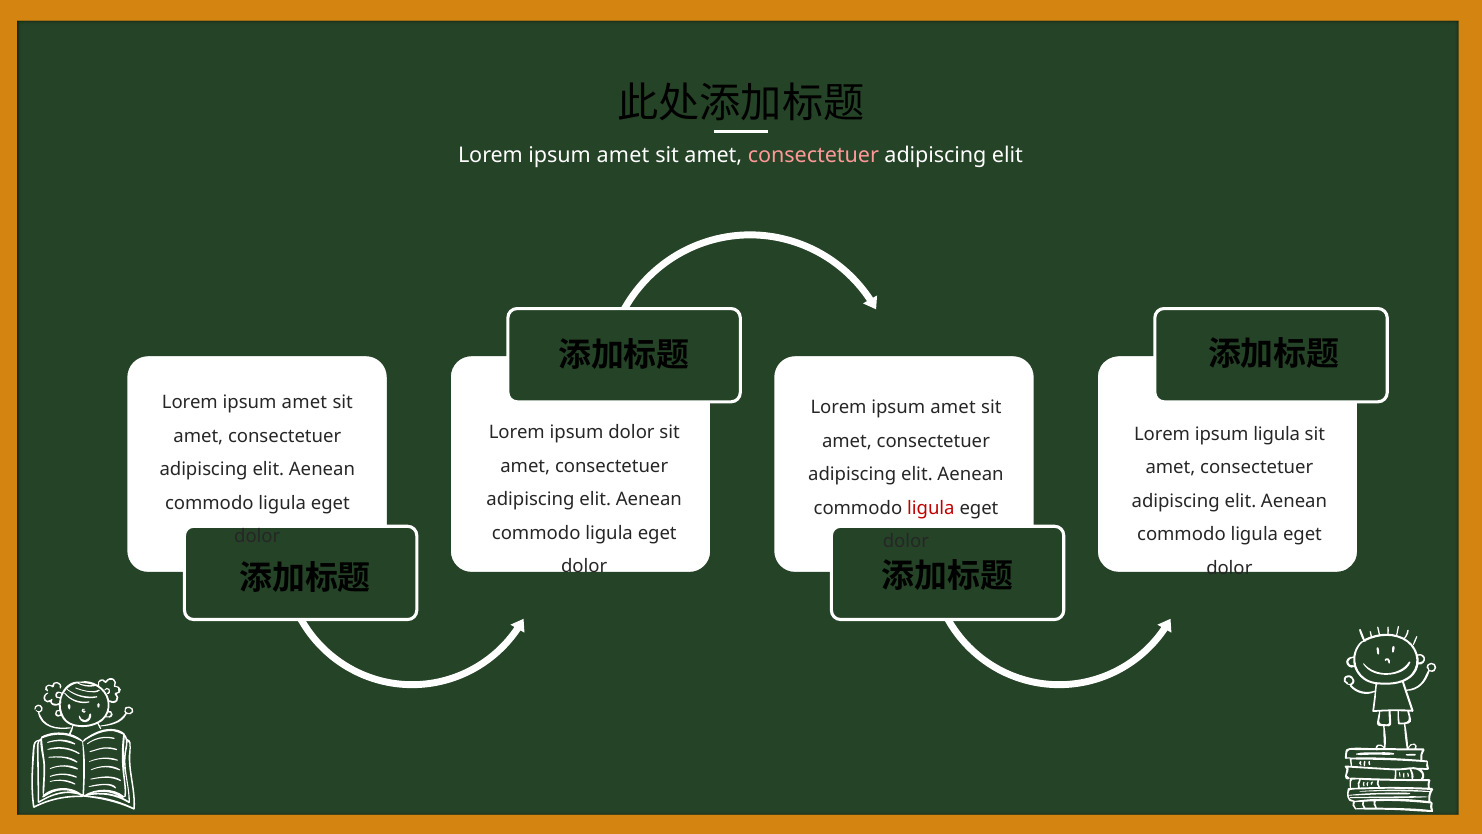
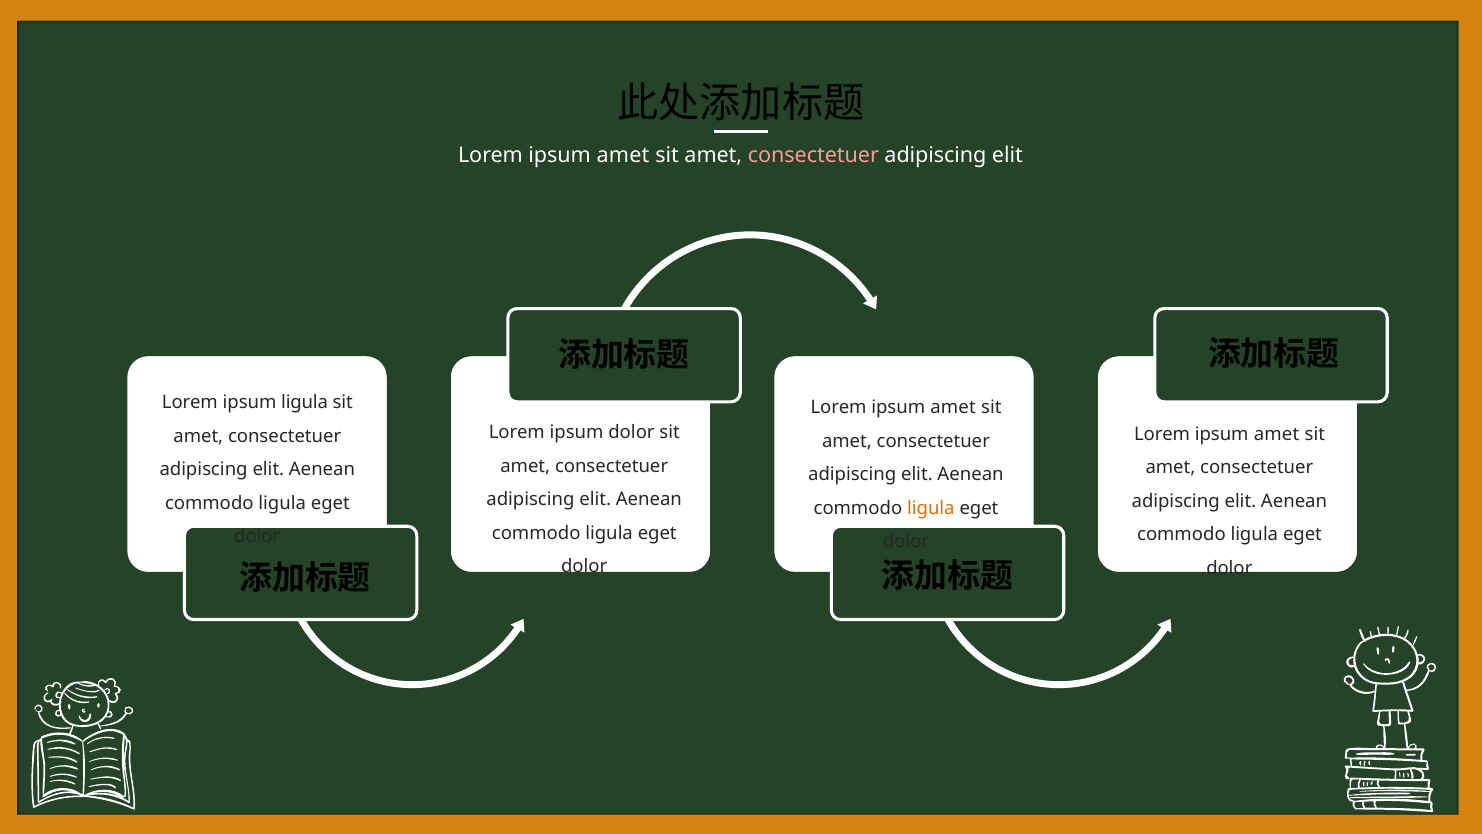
amet: amet -> ligula (305, 403)
ligula: ligula -> amet (1277, 434)
ligula colour: red -> orange (931, 508)
